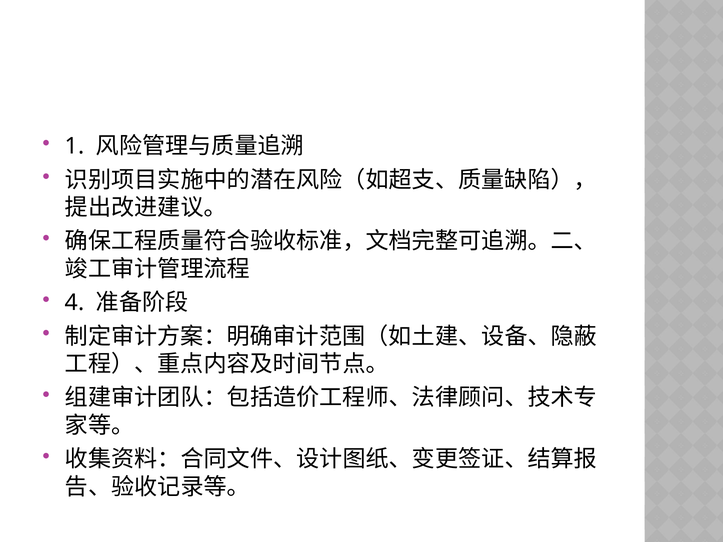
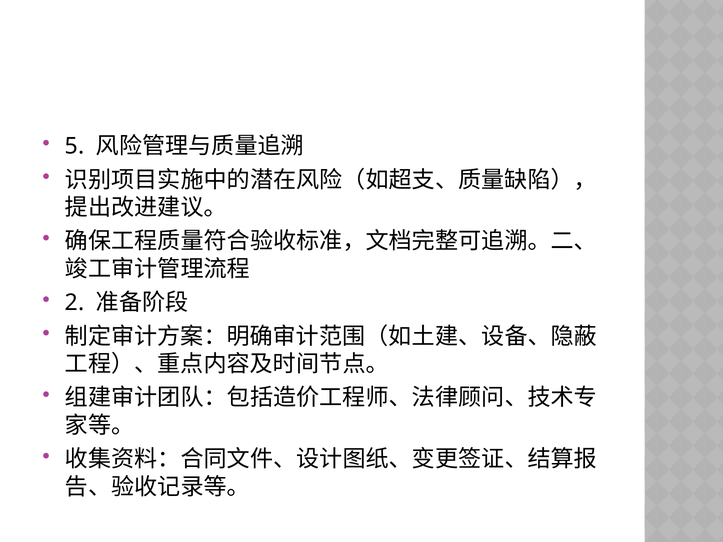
1: 1 -> 5 (75, 146)
4: 4 -> 2 (75, 303)
